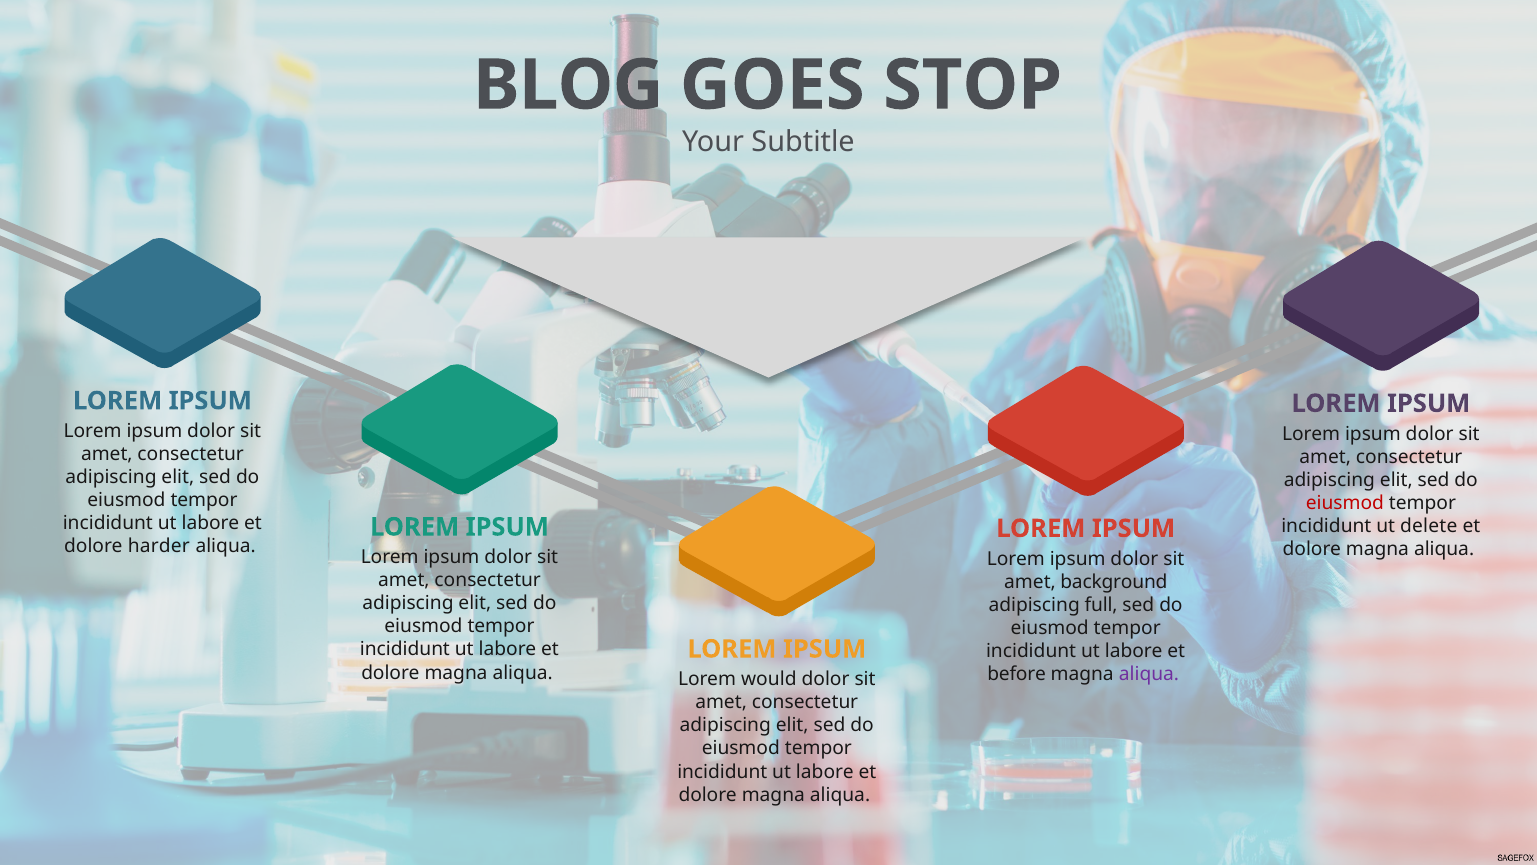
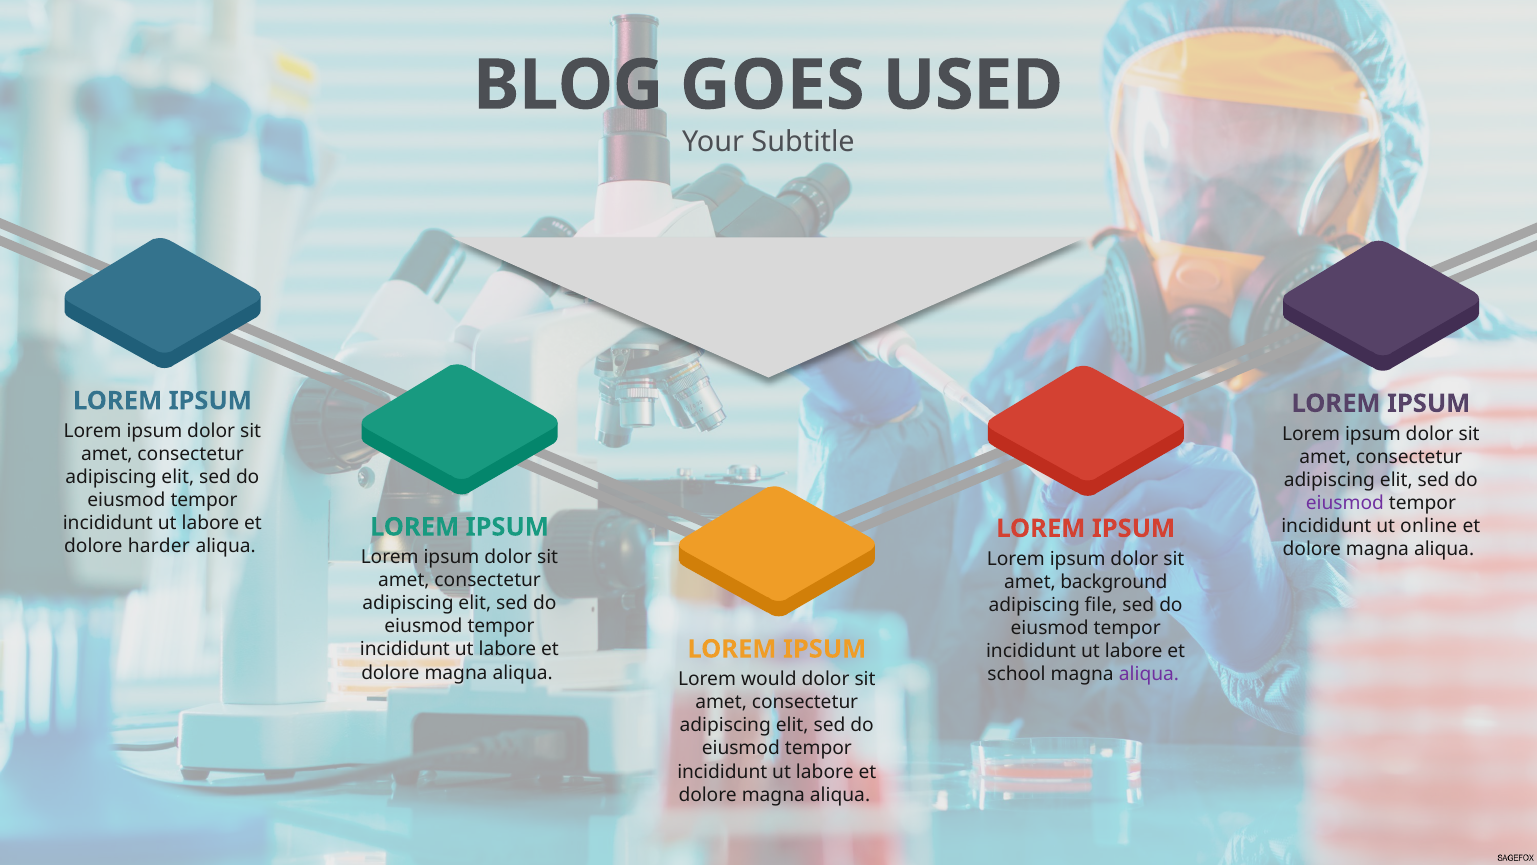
STOP: STOP -> USED (973, 85)
eiusmod colour: red -> purple (1345, 503)
delete: delete -> online (1429, 526)
full: full -> file (1101, 605)
before: before -> school (1017, 674)
